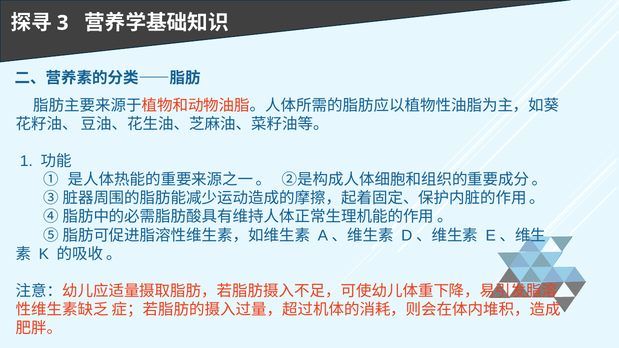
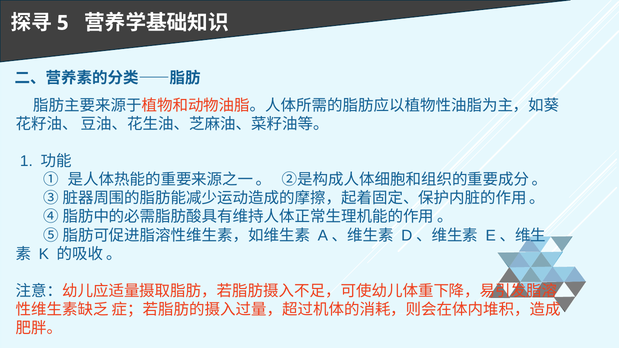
3: 3 -> 5 (63, 23)
